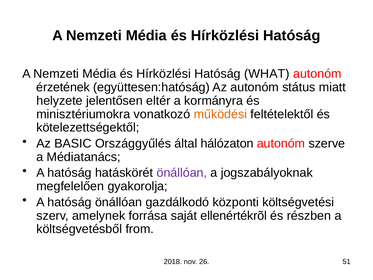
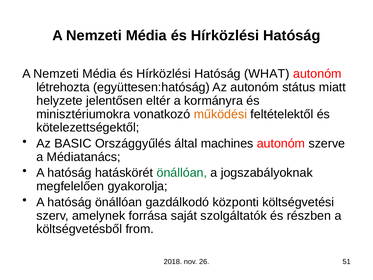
érzetének: érzetének -> létrehozta (63, 87)
hálózaton: hálózaton -> machines (227, 143)
önállóan colour: purple -> green (182, 173)
ellenértékrõl: ellenértékrõl -> szolgáltatók (234, 215)
